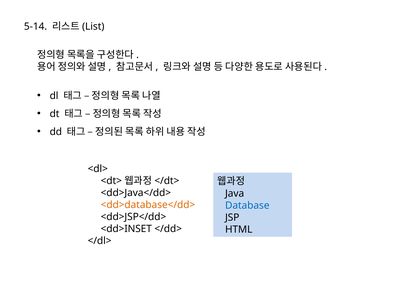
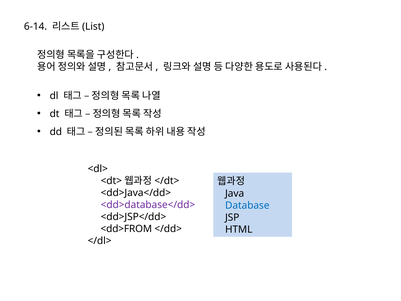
5-14: 5-14 -> 6-14 (36, 26)
<dd>database</dd> colour: orange -> purple (148, 205)
<dd>INSET: <dd>INSET -> <dd>FROM (126, 229)
